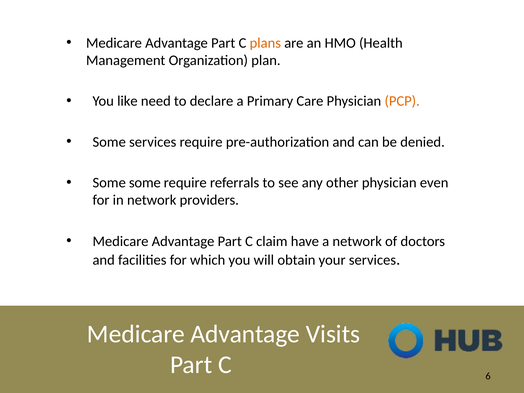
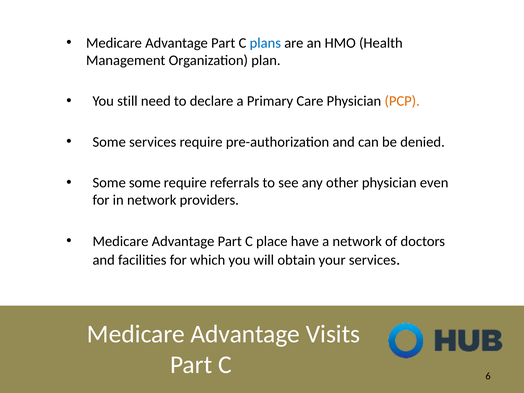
plans colour: orange -> blue (265, 43)
like: like -> still (127, 101)
claim: claim -> place (272, 241)
